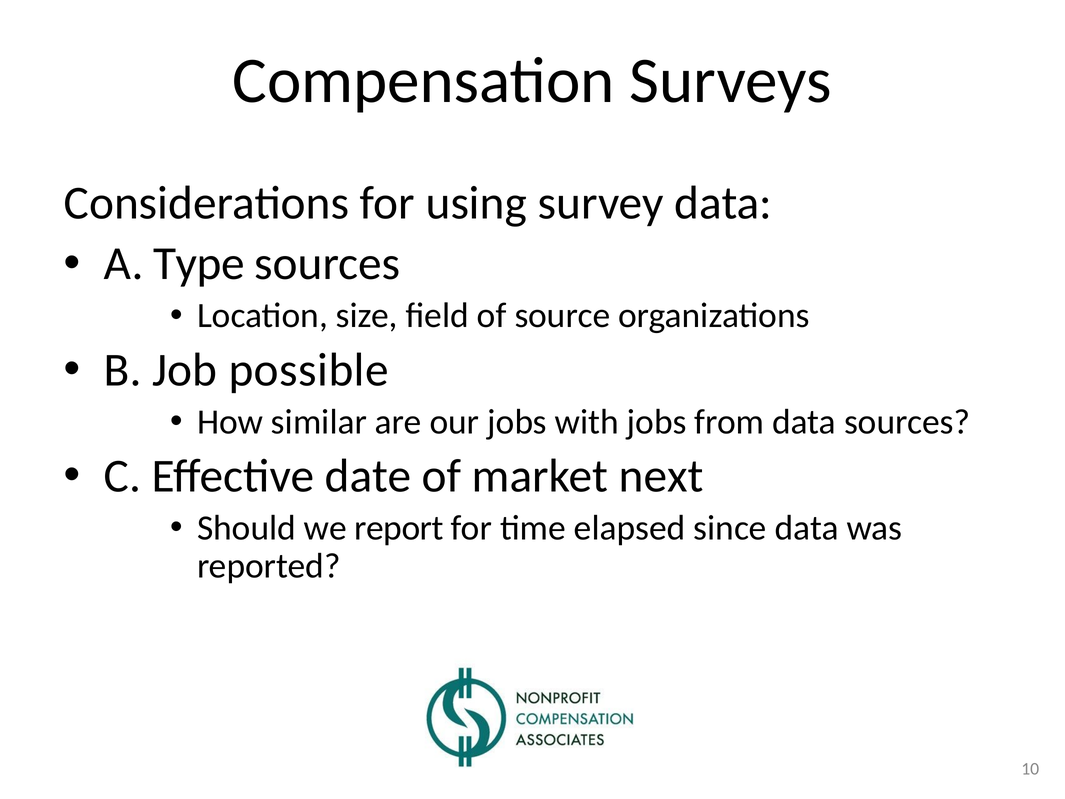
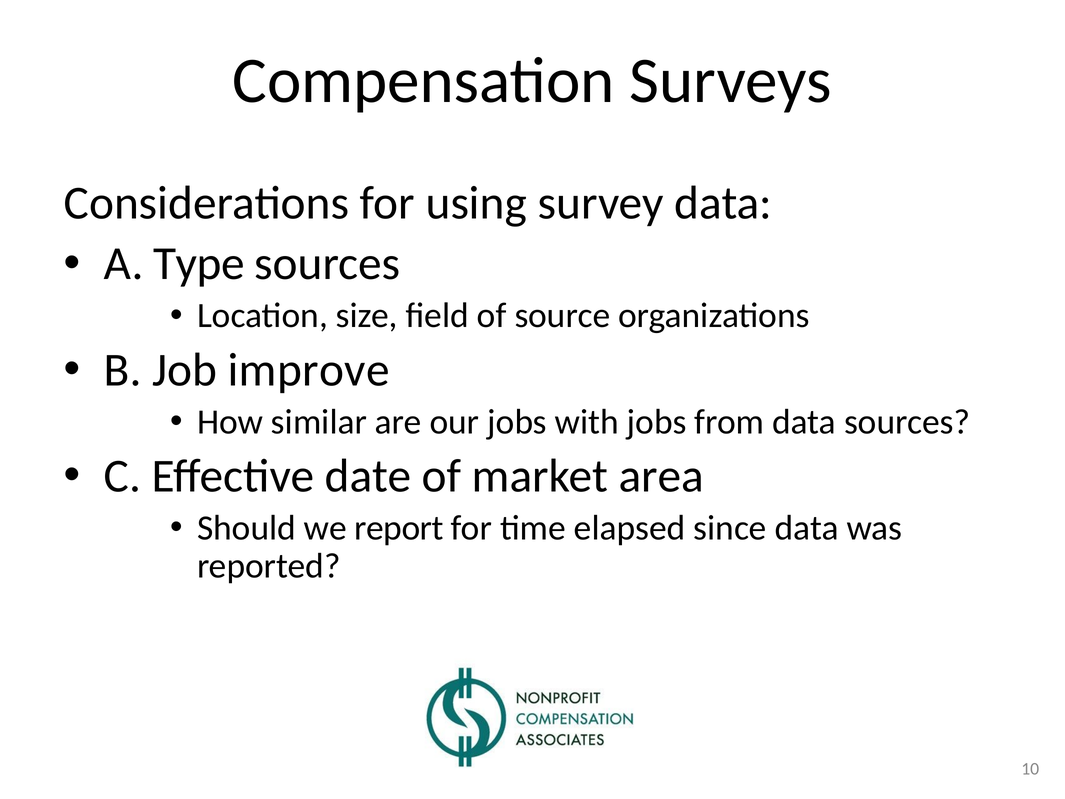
possible: possible -> improve (309, 370)
next: next -> area (661, 476)
